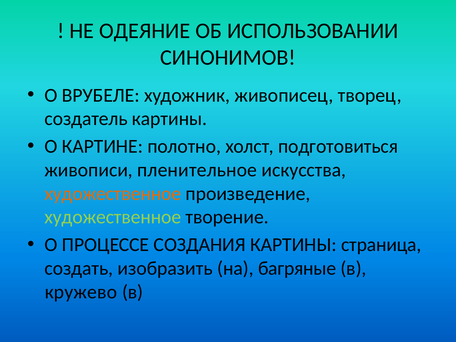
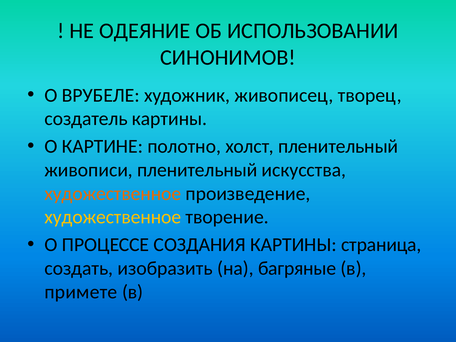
холст подготовиться: подготовиться -> пленительный (338, 146)
живописи пленительное: пленительное -> пленительный (197, 170)
художественное colour: light green -> yellow (113, 217)
кружево: кружево -> примете (81, 292)
